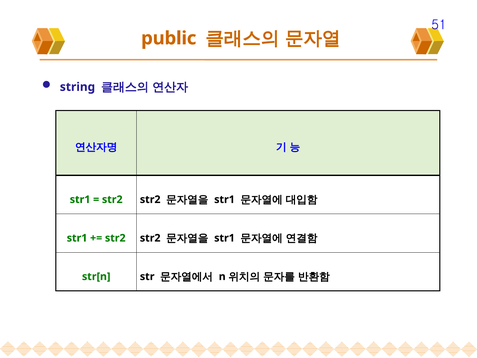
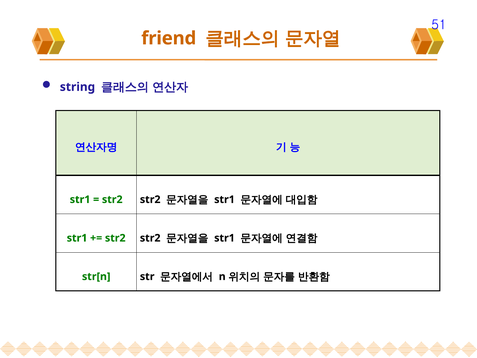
public: public -> friend (169, 38)
